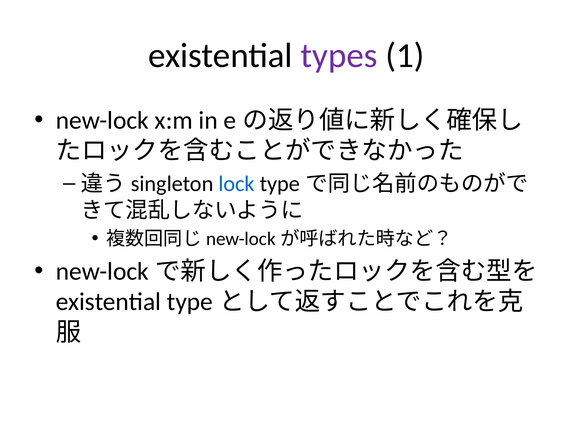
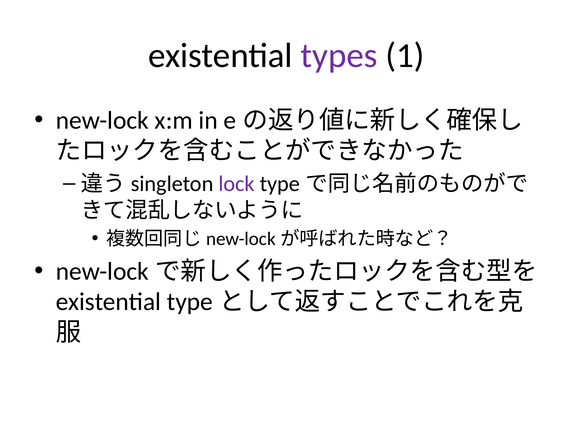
lock colour: blue -> purple (237, 184)
